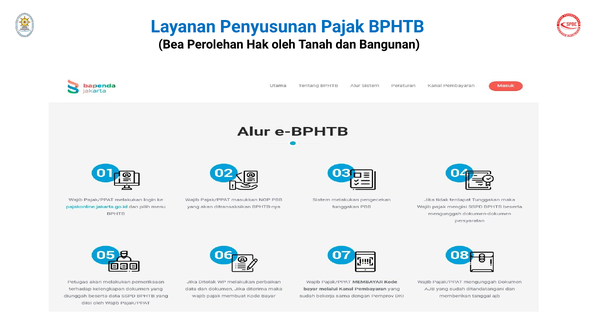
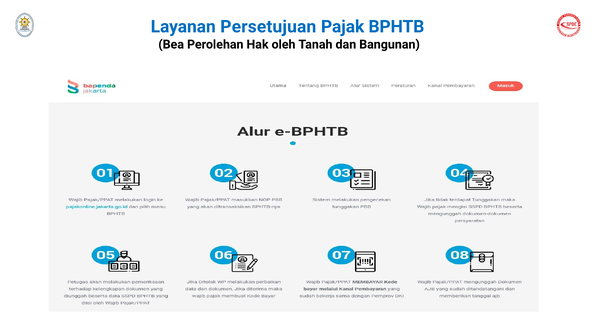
Penyusunan: Penyusunan -> Persetujuan (268, 27)
